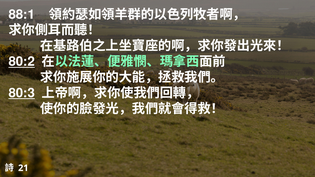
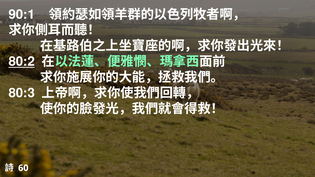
88:1: 88:1 -> 90:1 (22, 14)
80:3 underline: present -> none (22, 93)
21: 21 -> 60 (23, 168)
